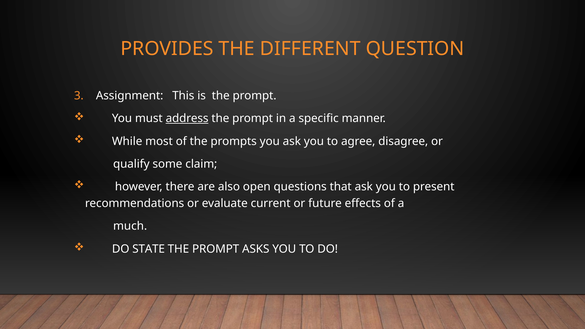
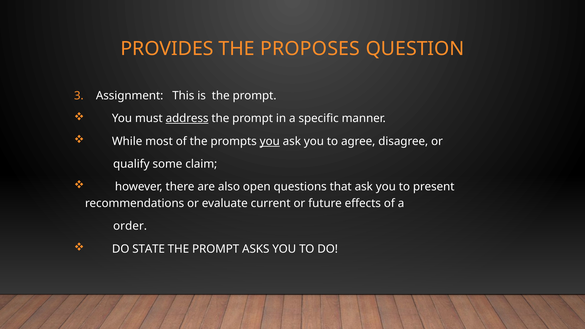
DIFFERENT: DIFFERENT -> PROPOSES (310, 49)
you underline: none -> present (270, 141)
much: much -> order (130, 226)
